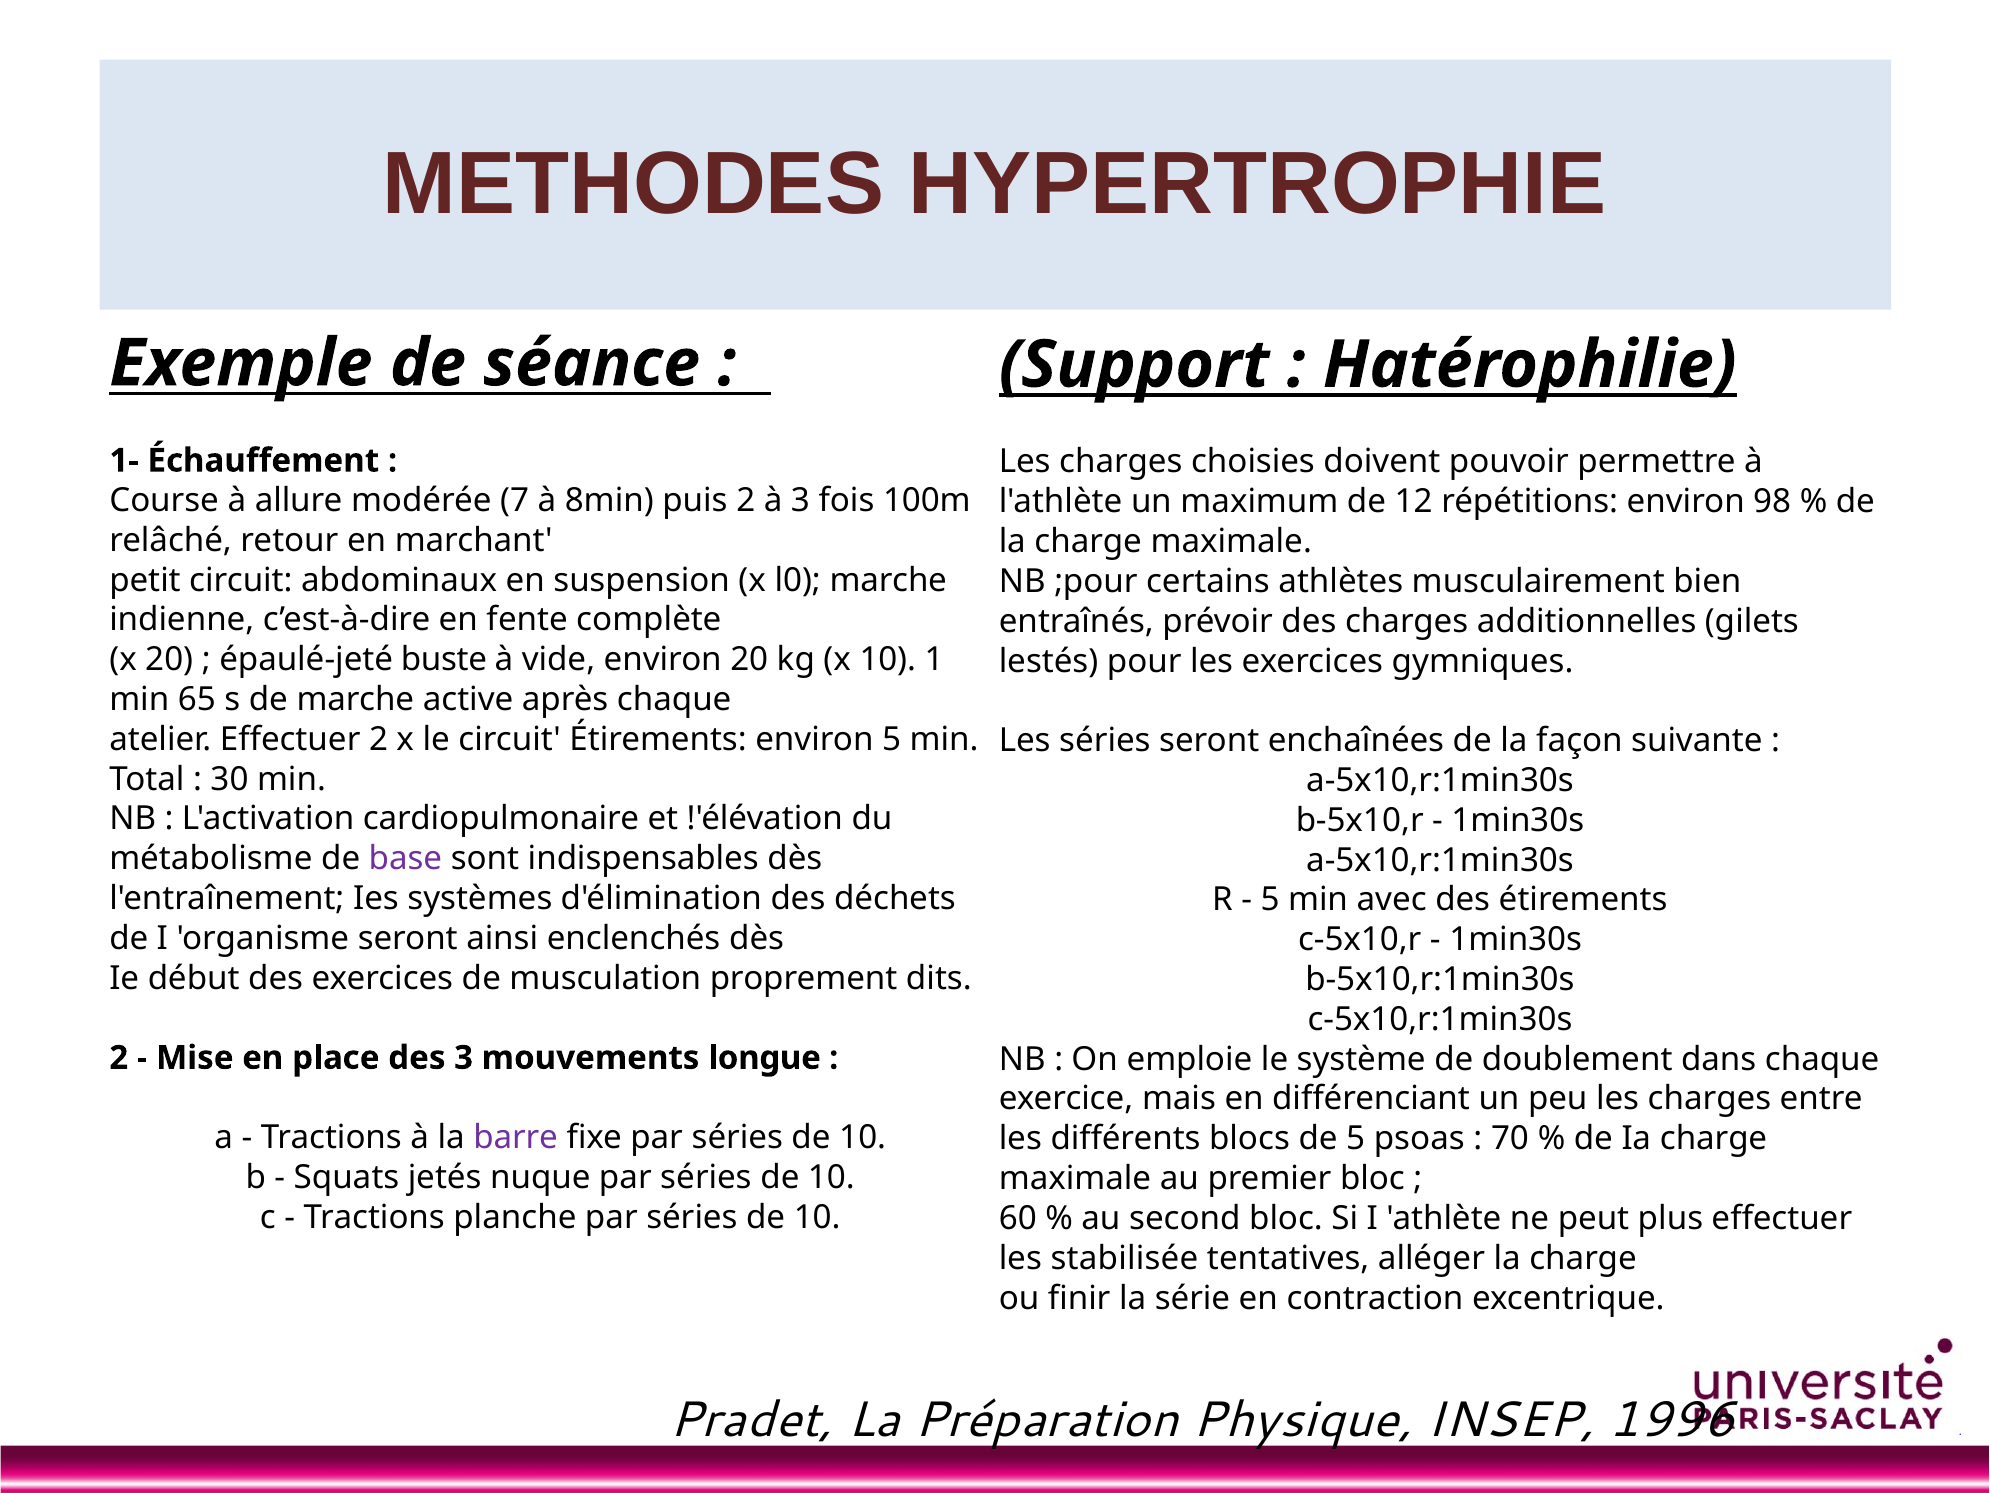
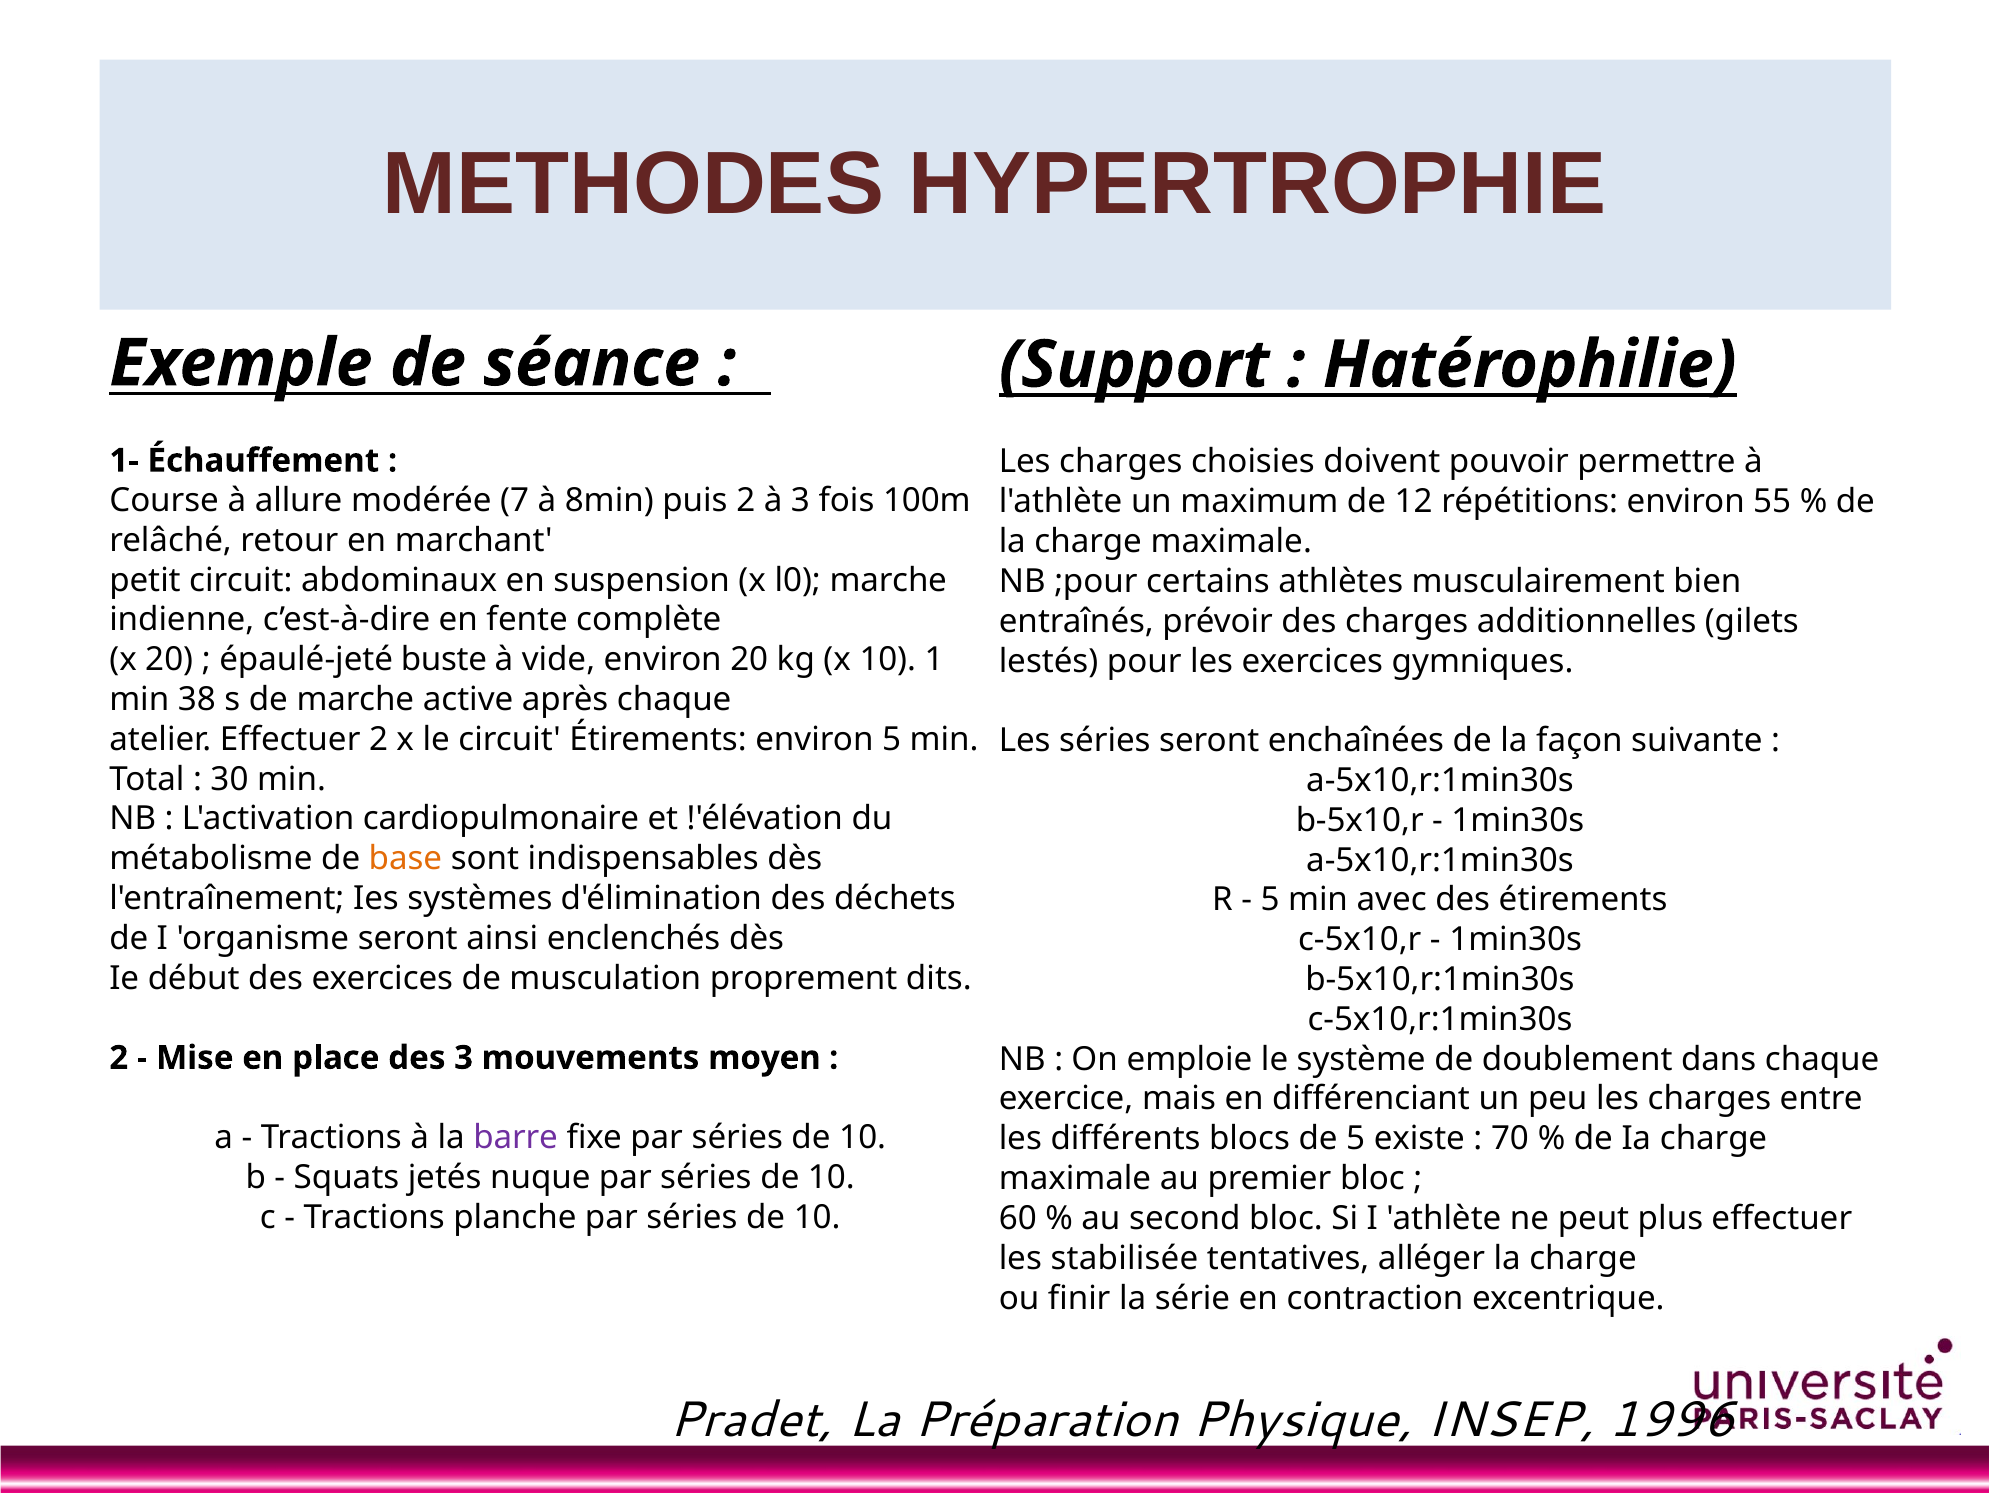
98: 98 -> 55 (1772, 502)
65: 65 -> 38 (197, 699)
base colour: purple -> orange (405, 858)
longue: longue -> moyen (764, 1057)
psoas: psoas -> existe (1419, 1138)
